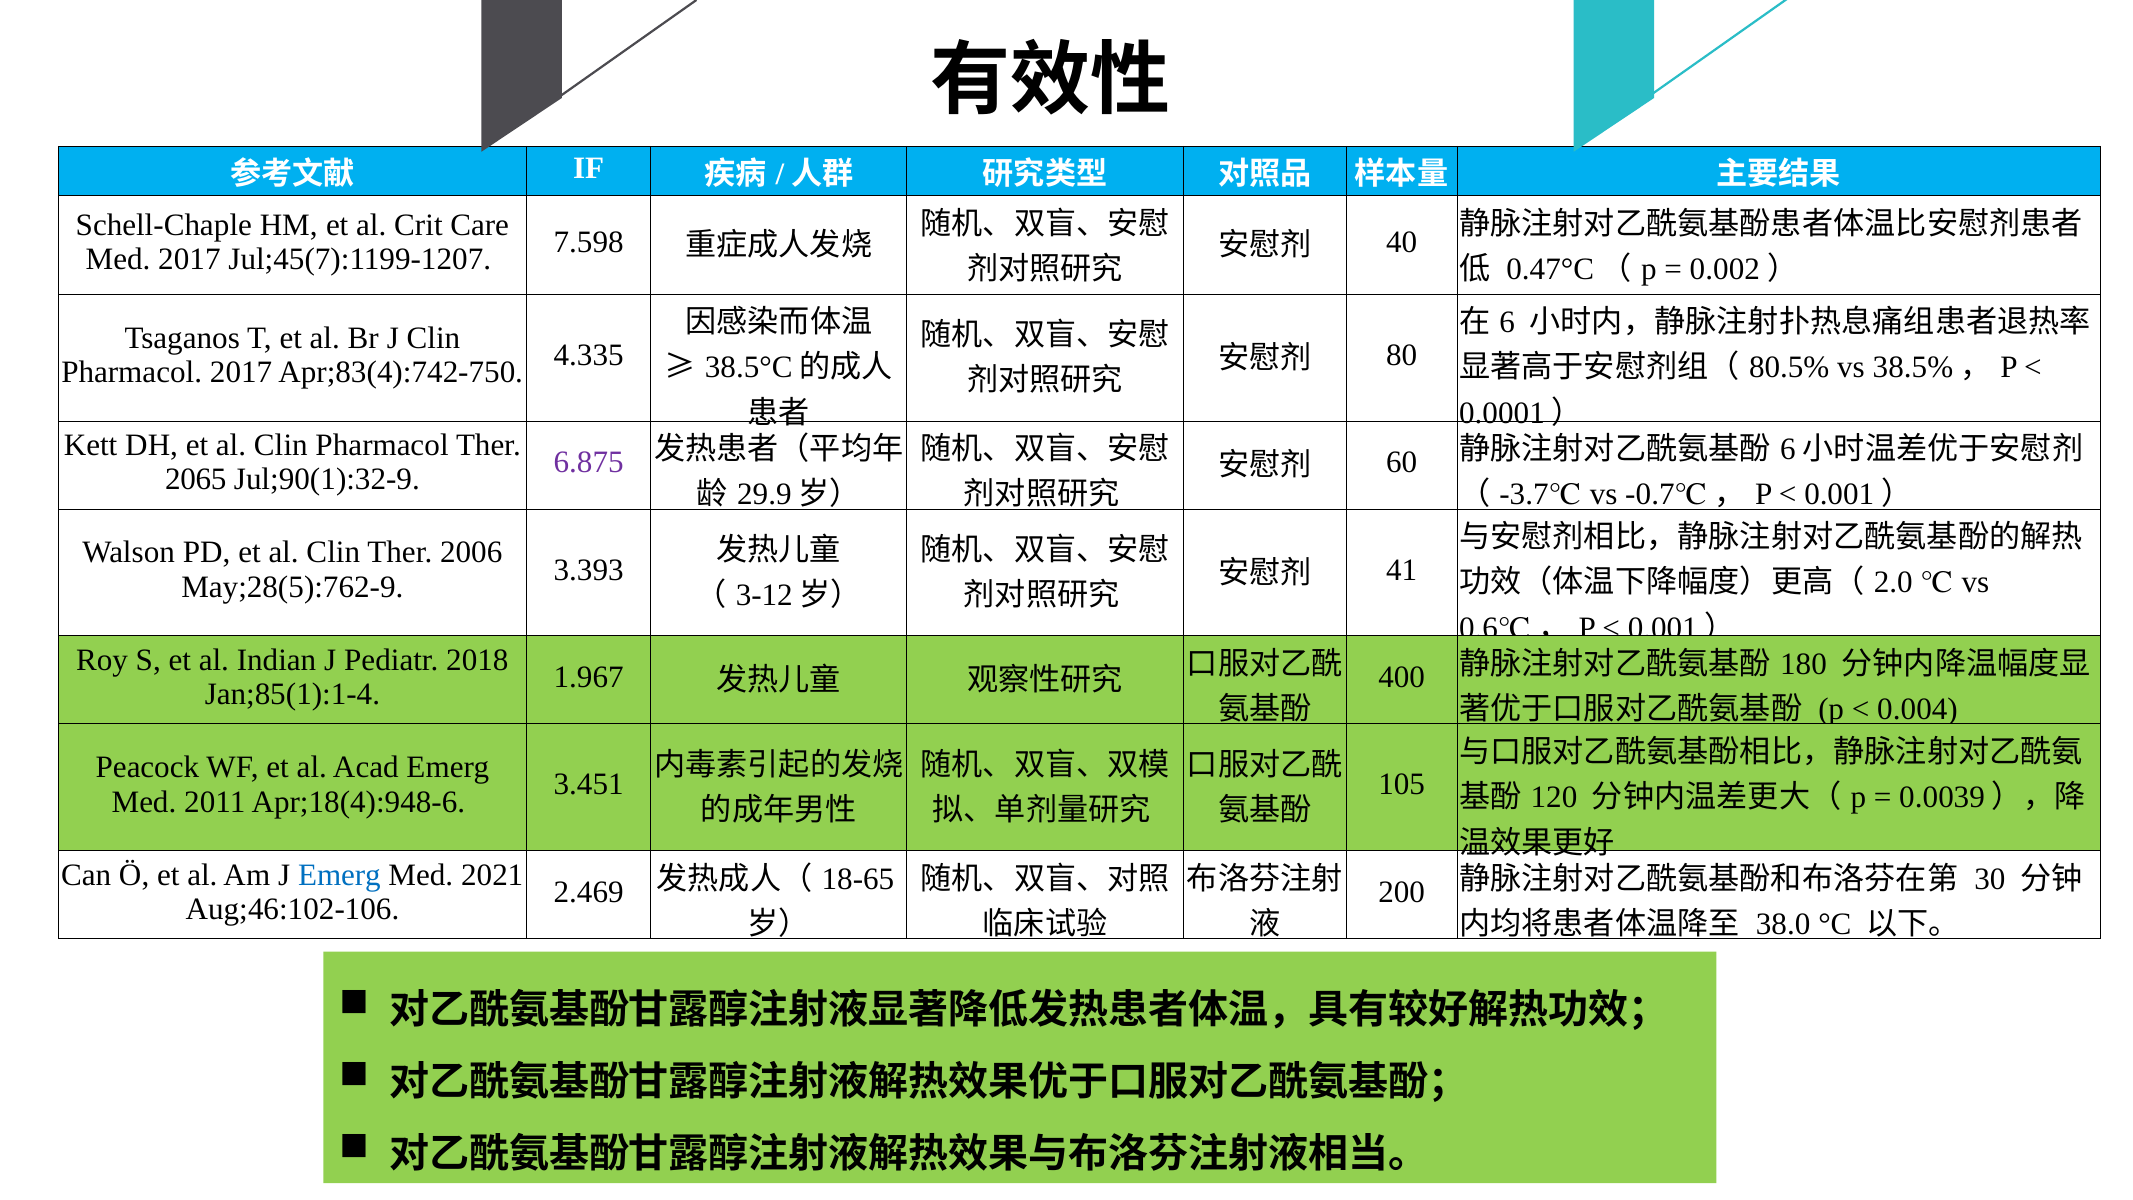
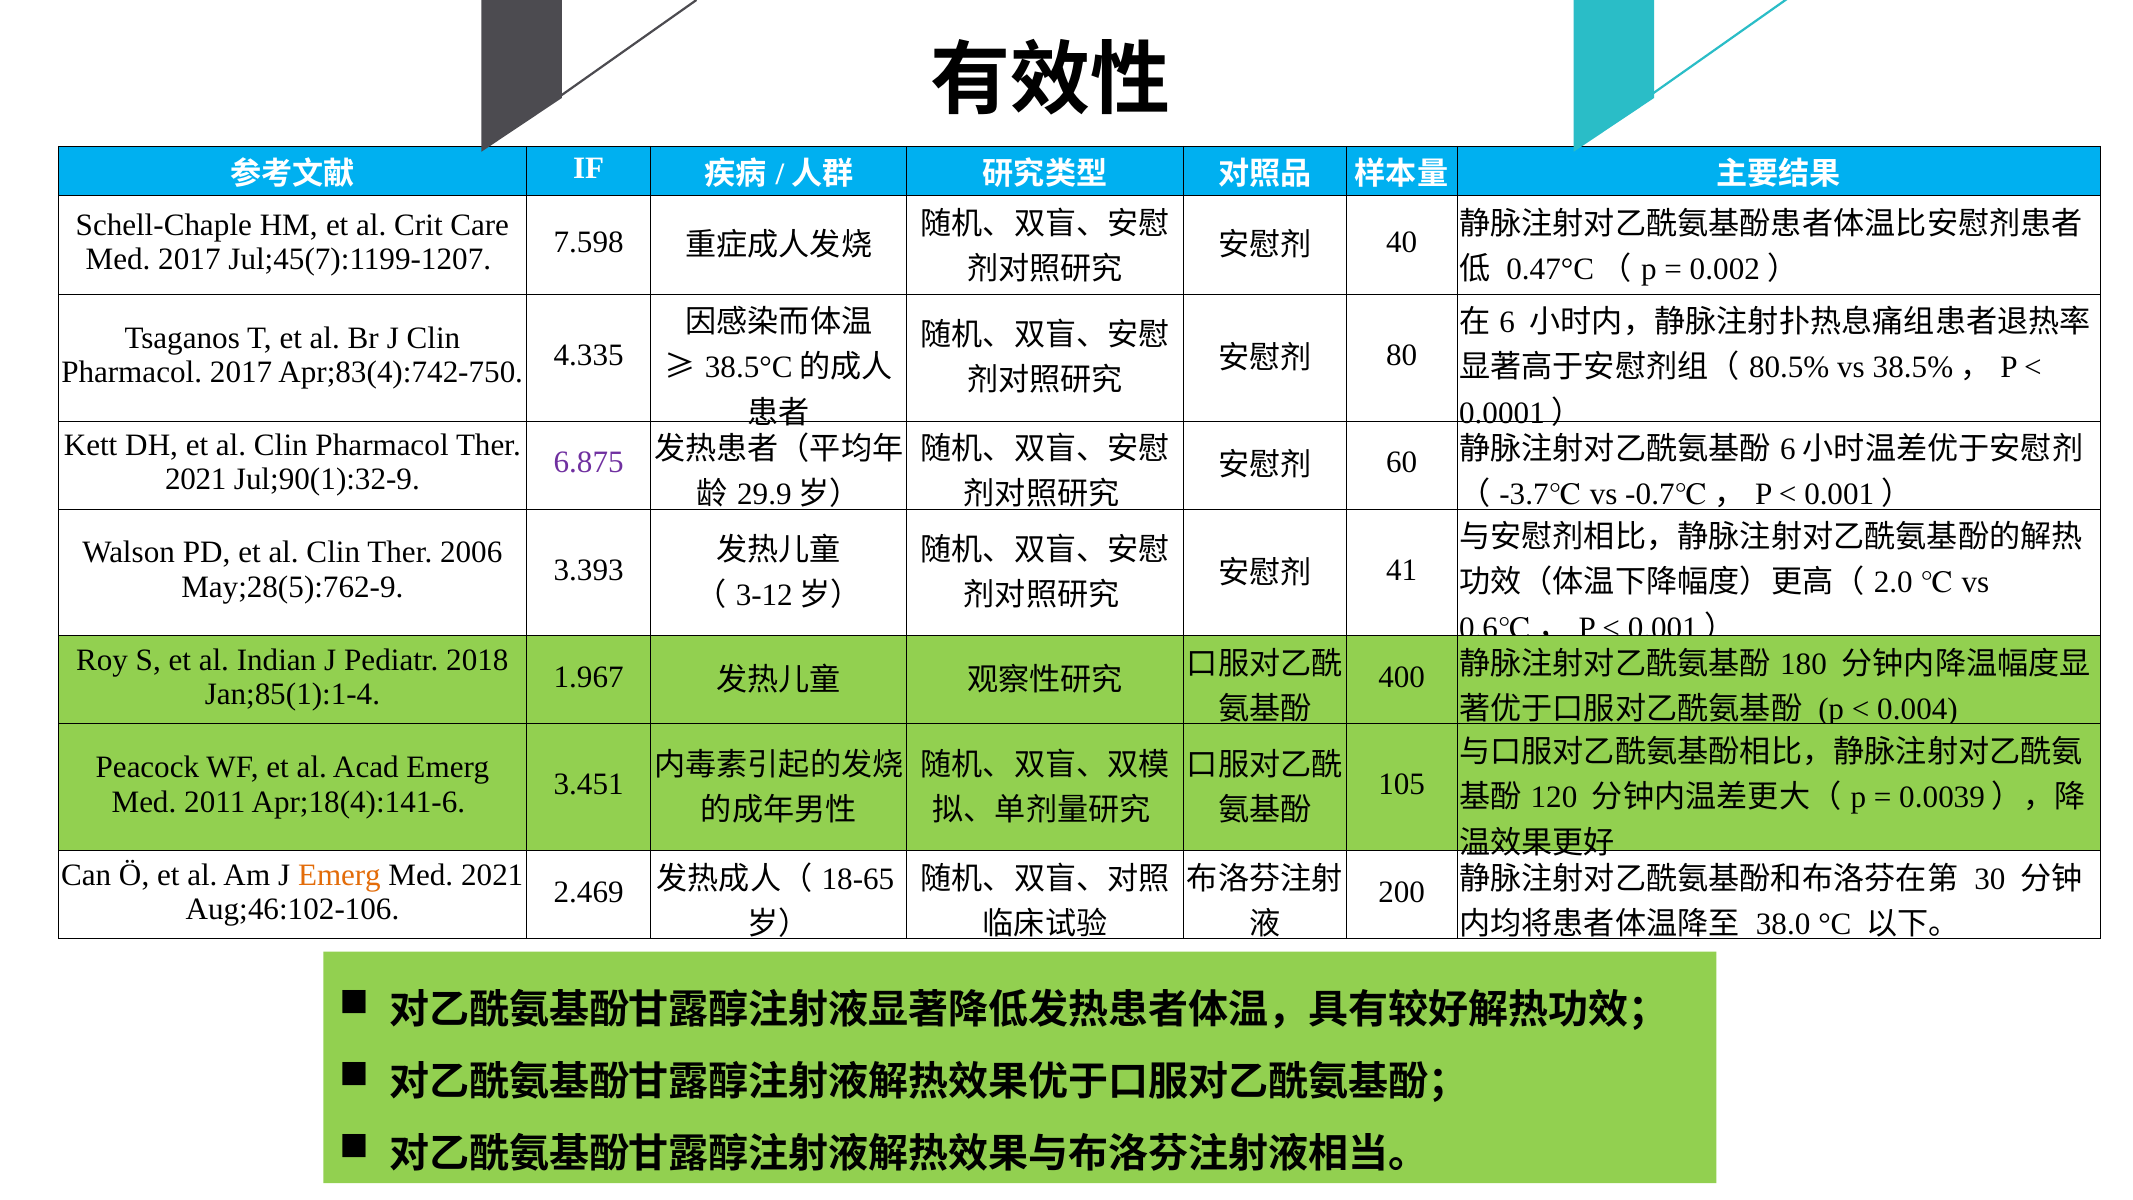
2065: 2065 -> 2021 (196, 480)
Apr;18(4):948-6: Apr;18(4):948-6 -> Apr;18(4):141-6 (358, 802)
Emerg colour: blue -> orange (339, 875)
